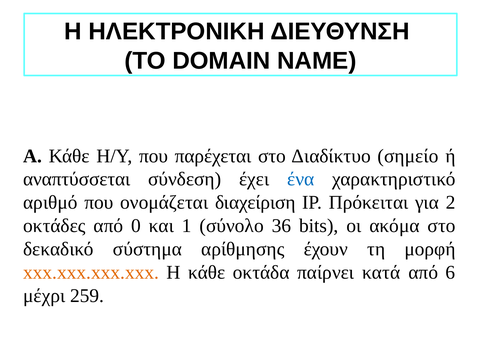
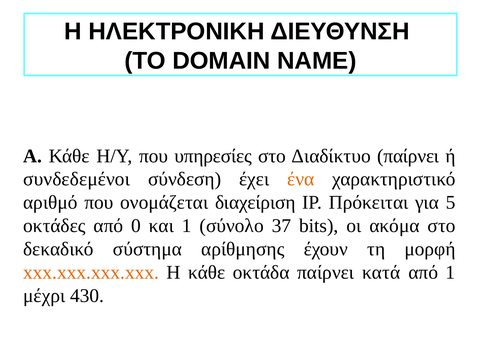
παρέχεται: παρέχεται -> υπηρεσίες (213, 156)
Διαδίκτυο σημείο: σημείο -> παίρνει (408, 156)
αναπτύσσεται: αναπτύσσεται -> συνδεδεμένοι (77, 179)
ένα colour: blue -> orange (301, 179)
2: 2 -> 5 (451, 202)
36: 36 -> 37 (281, 226)
από 6: 6 -> 1 (451, 272)
259: 259 -> 430 (87, 295)
